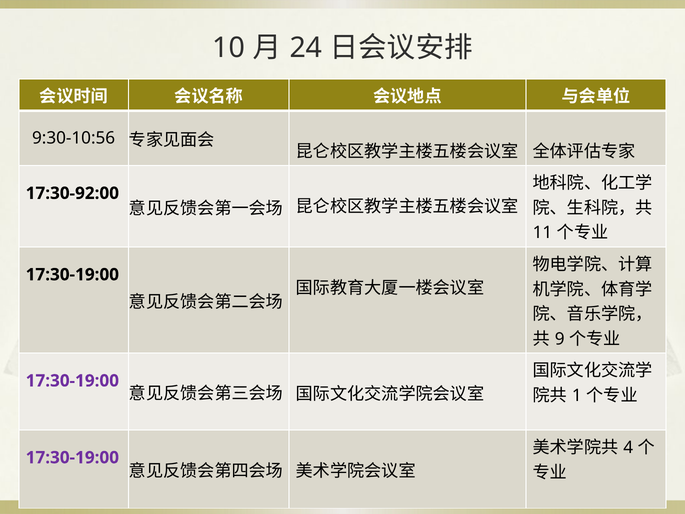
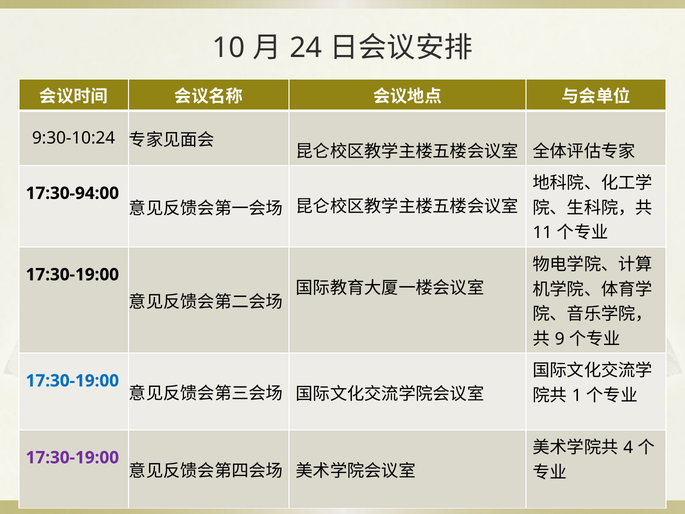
9:30-10:56: 9:30-10:56 -> 9:30-10:24 (74, 138)
17:30-92:00: 17:30-92:00 -> 17:30-94:00 (72, 193)
17:30-19:00 colour: purple -> blue (72, 381)
